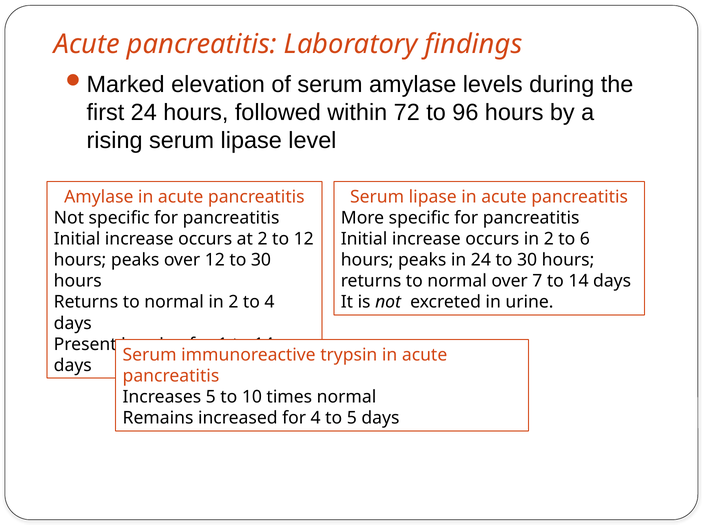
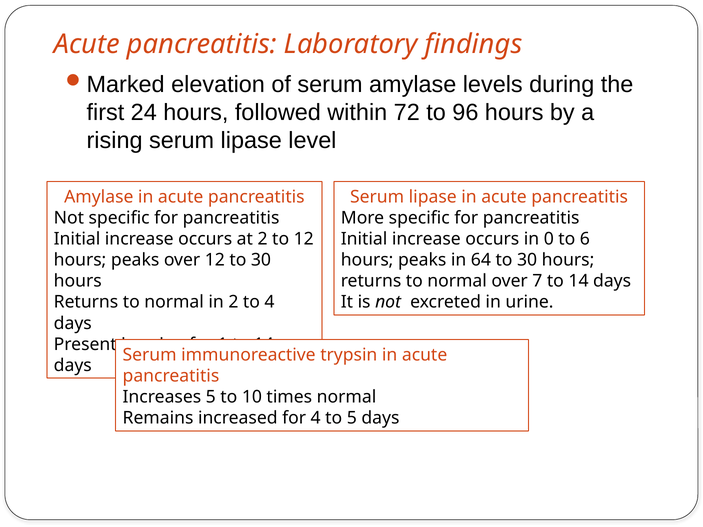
occurs in 2: 2 -> 0 (549, 239)
in 24: 24 -> 64 (481, 260)
